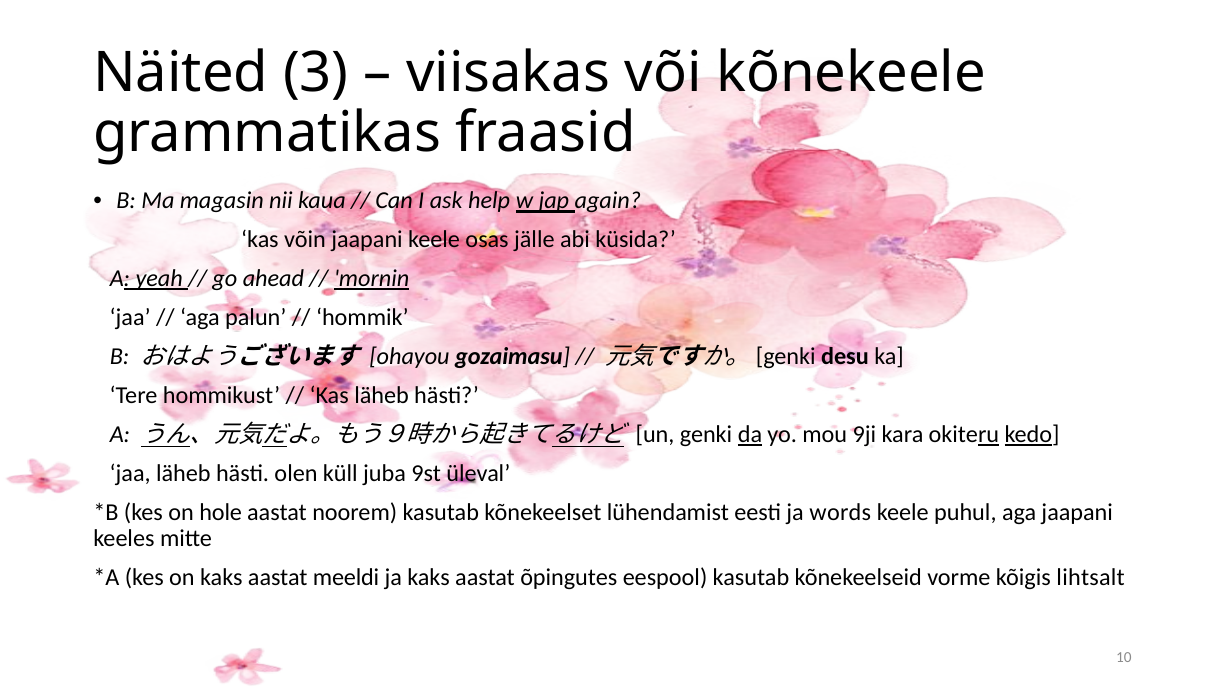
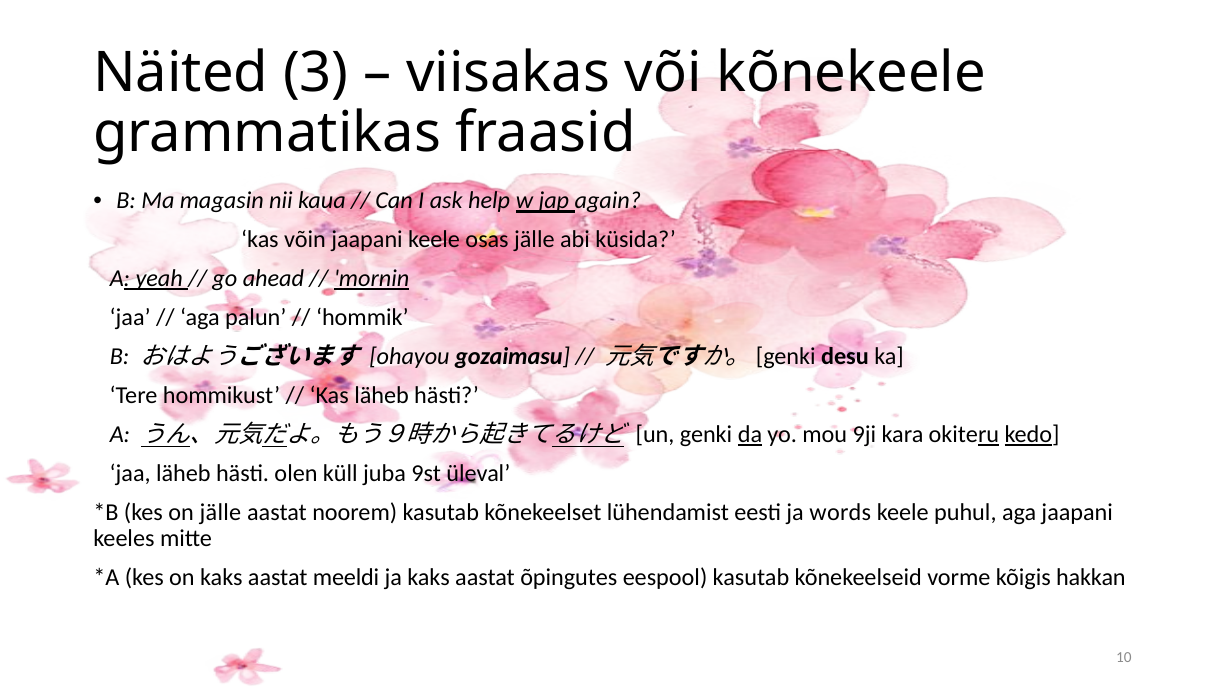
on hole: hole -> jälle (220, 513)
lihtsalt: lihtsalt -> hakkan (1091, 578)
